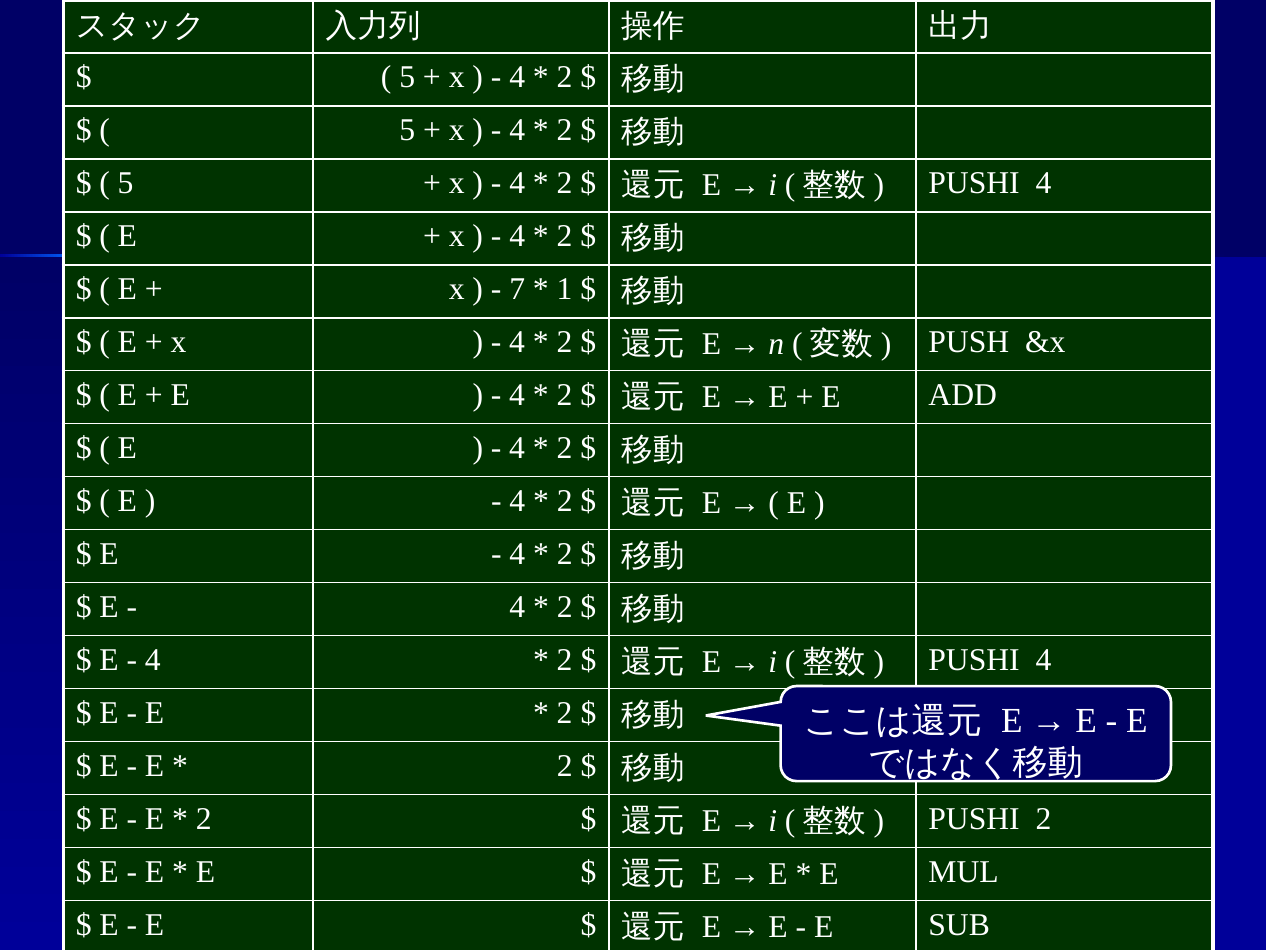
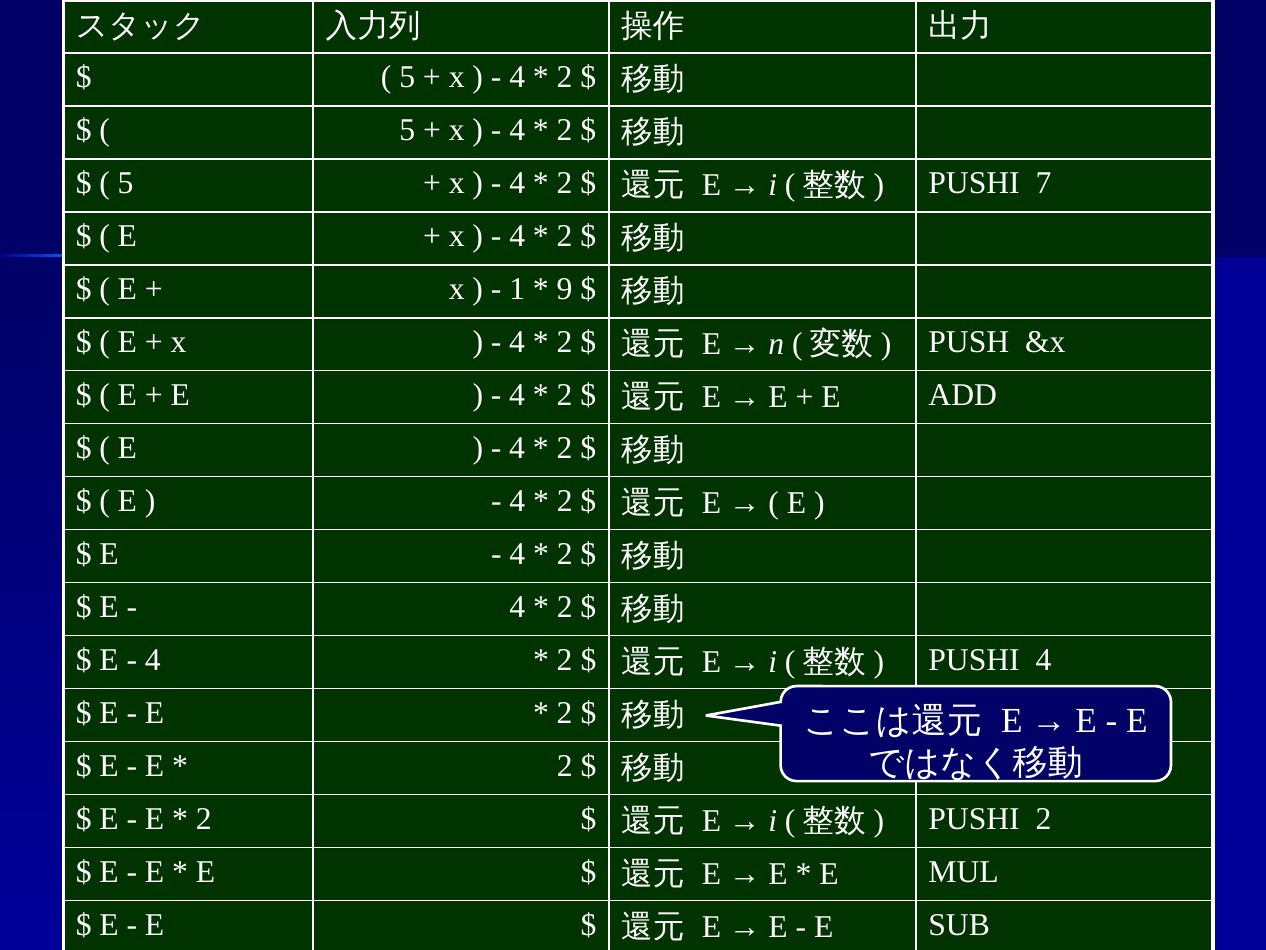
4: 4 -> 7 (1044, 183)
7: 7 -> 1 (517, 289)
1: 1 -> 9 (565, 289)
